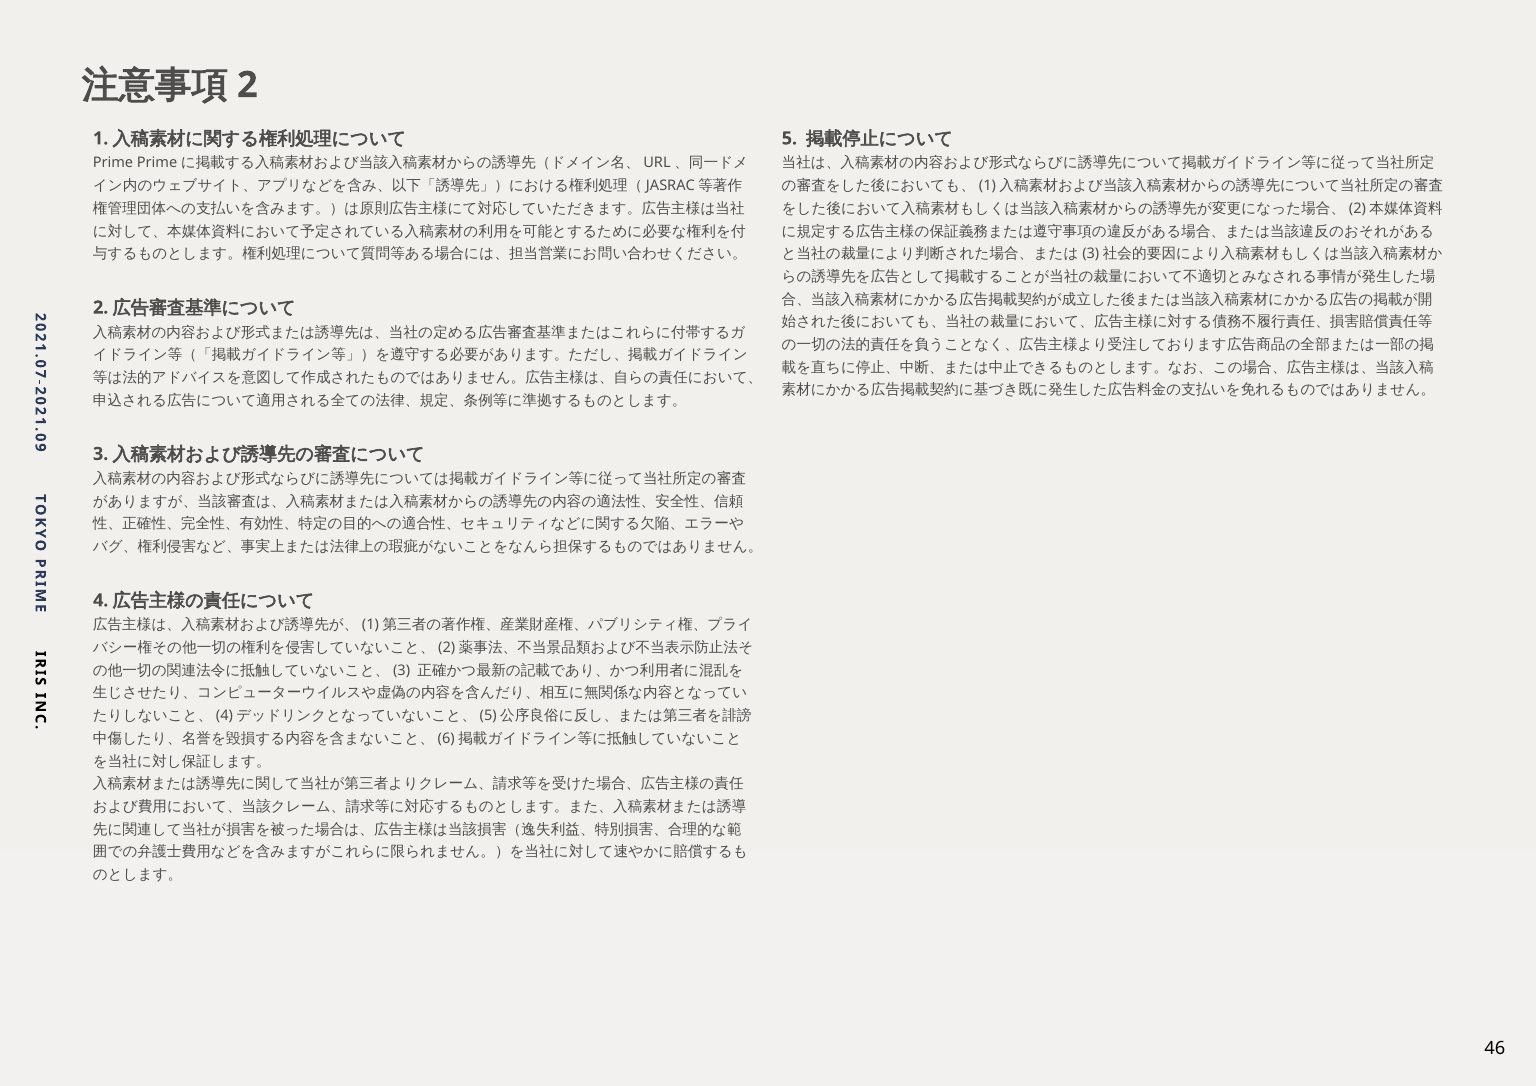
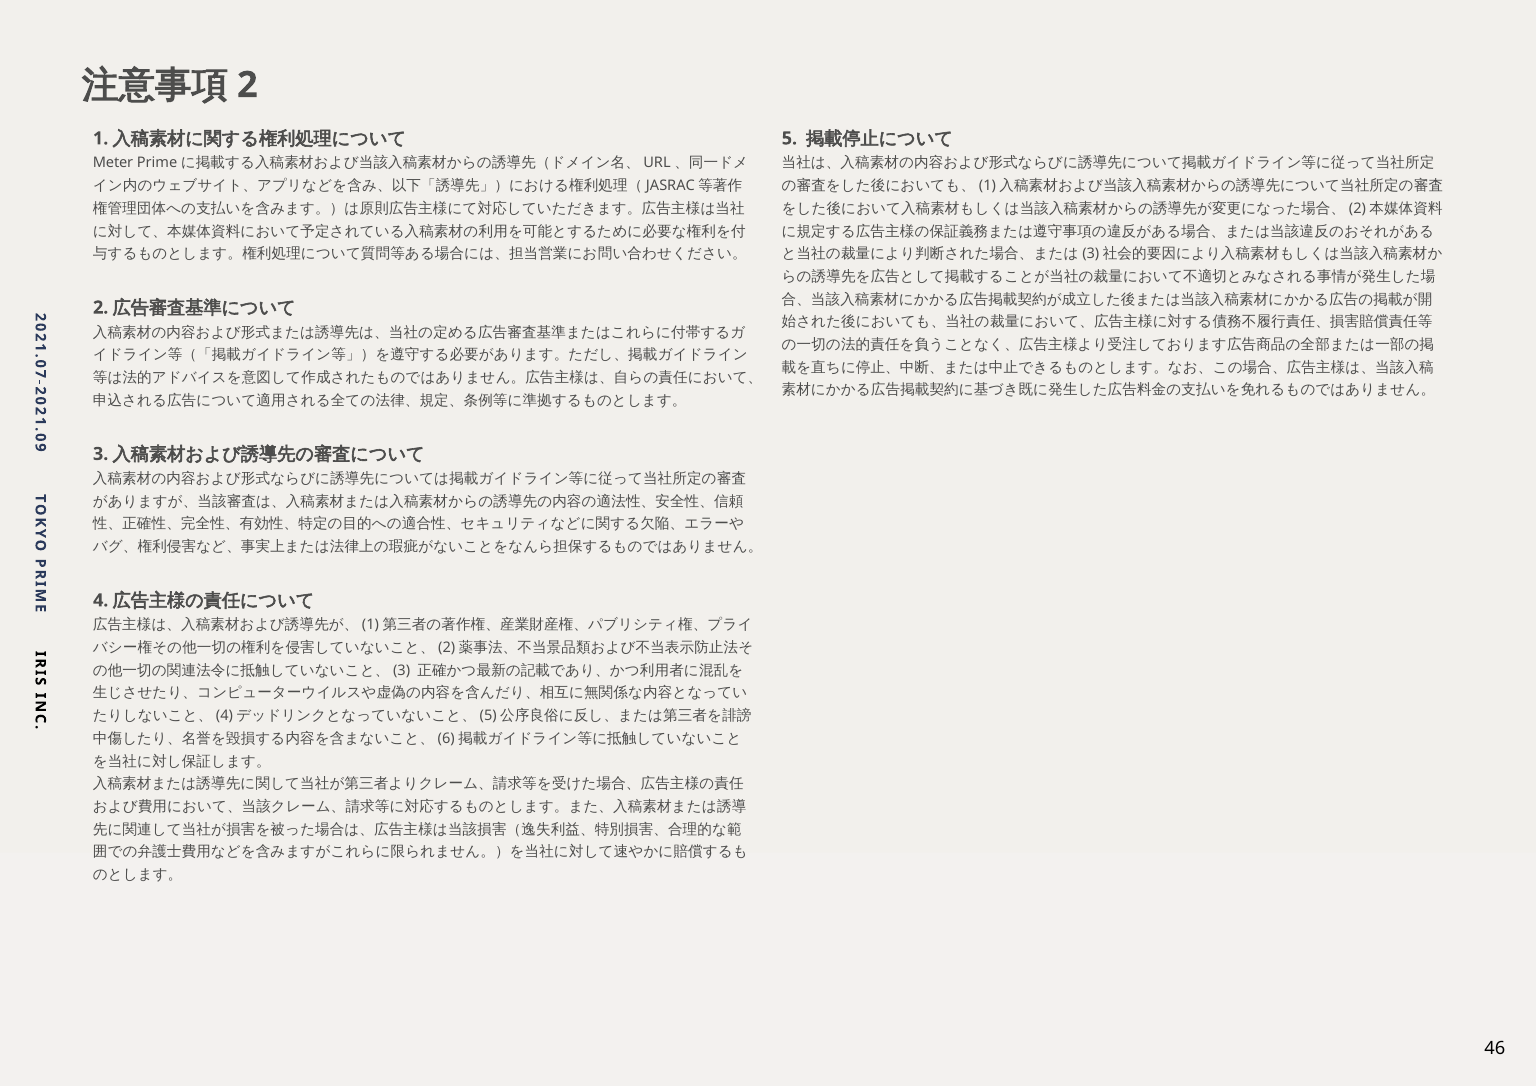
Prime: Prime -> Meter (113, 163)
